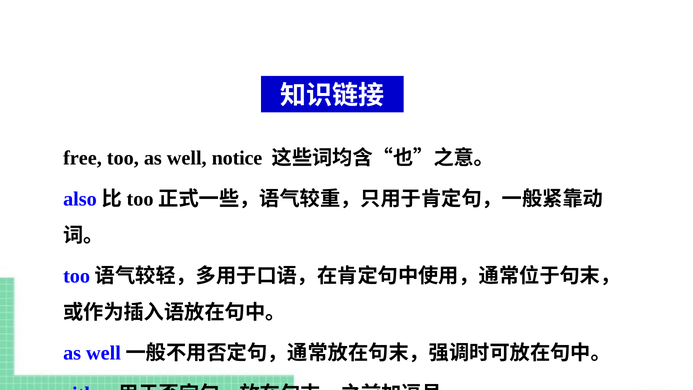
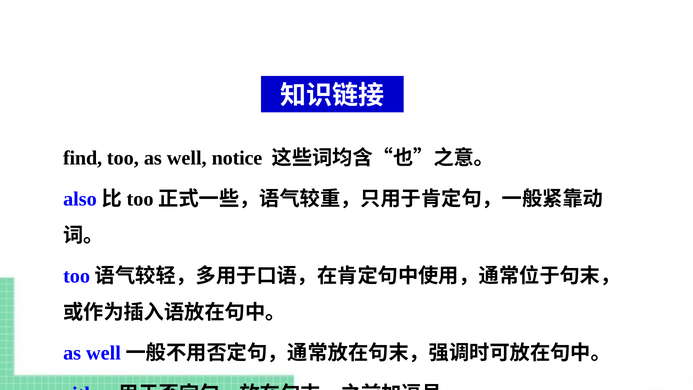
free: free -> find (83, 158)
